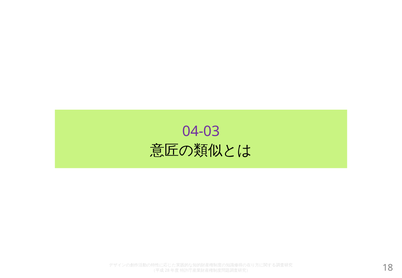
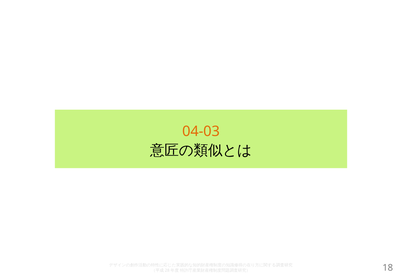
04-03 colour: purple -> orange (201, 131)
